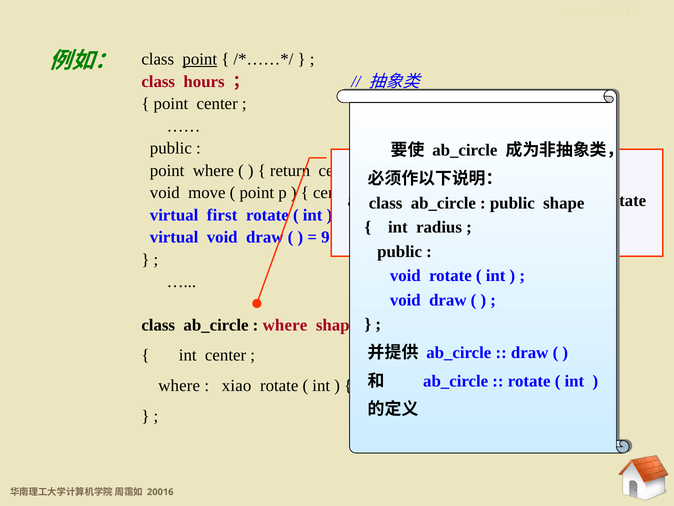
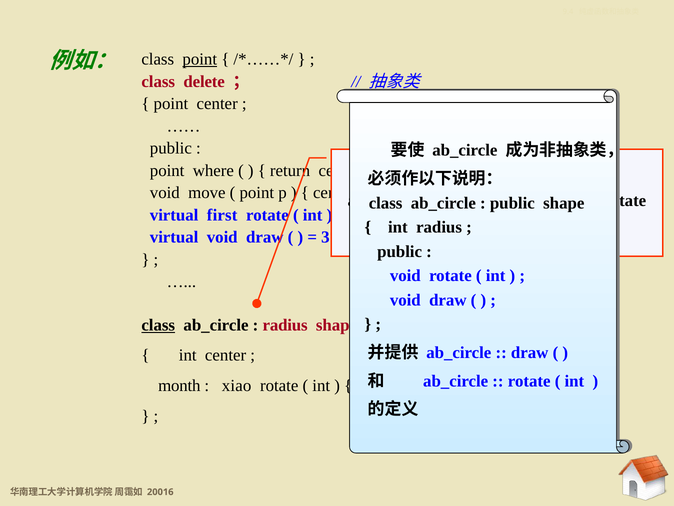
hours: hours -> delete (204, 81)
9: 9 -> 3 (325, 237)
class underline: none -> present (158, 325)
where: where -> radius (285, 325)
where: where -> month (179, 385)
